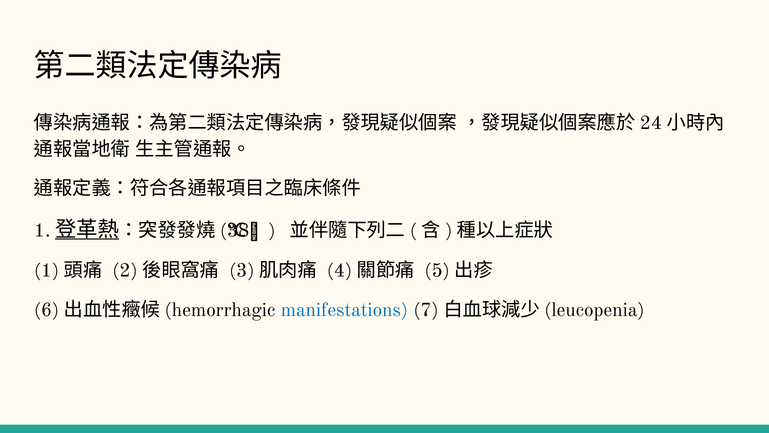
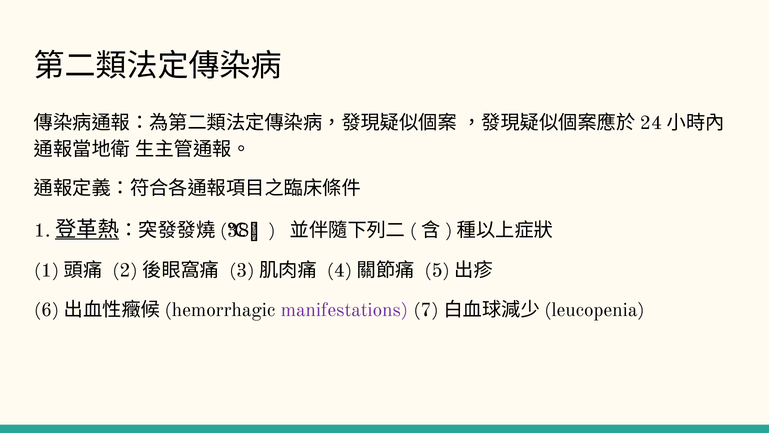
manifestations colour: blue -> purple (344, 309)
